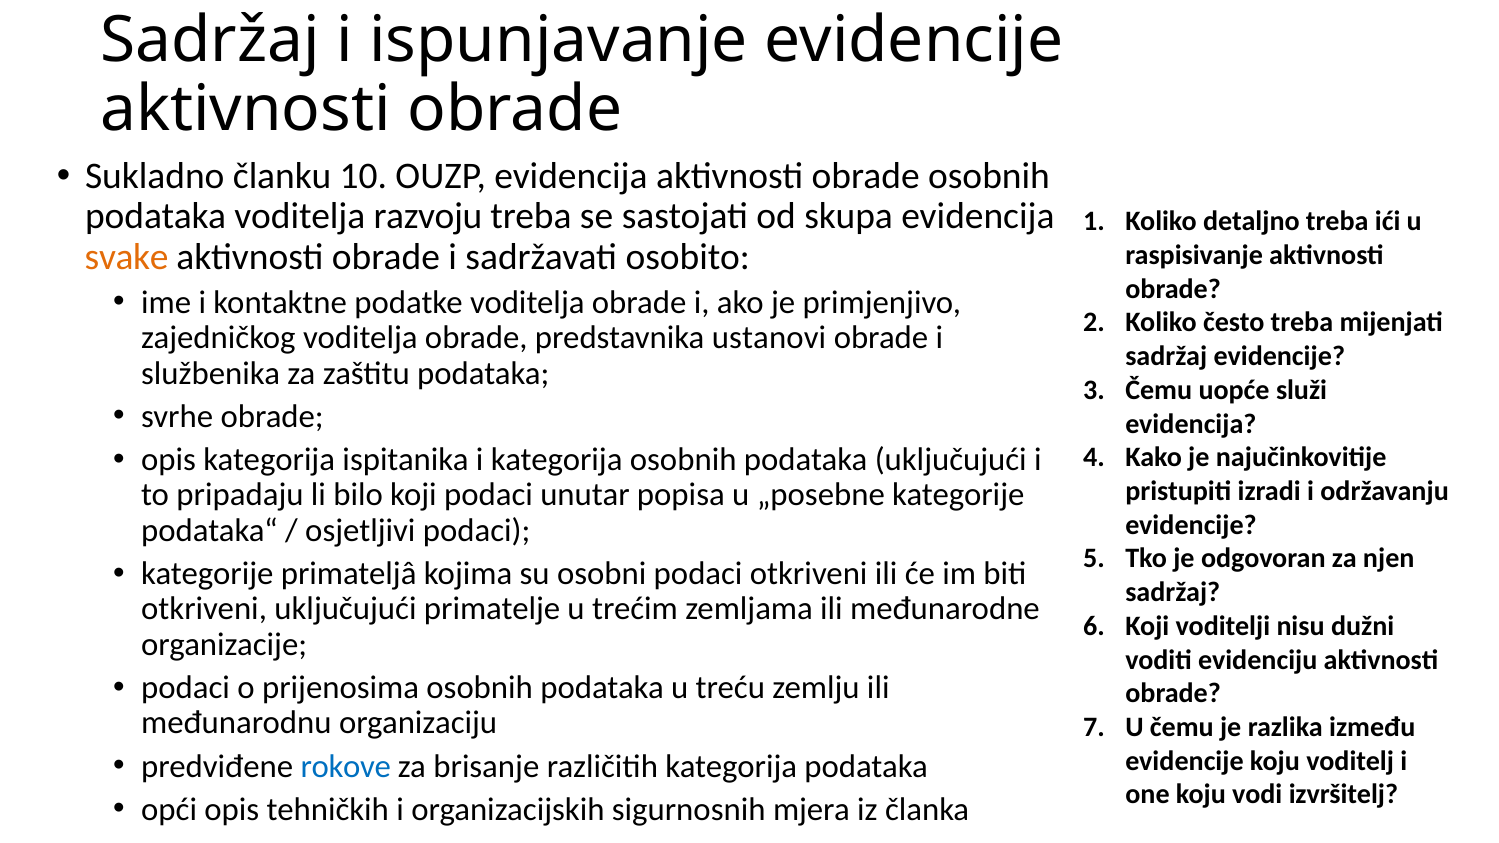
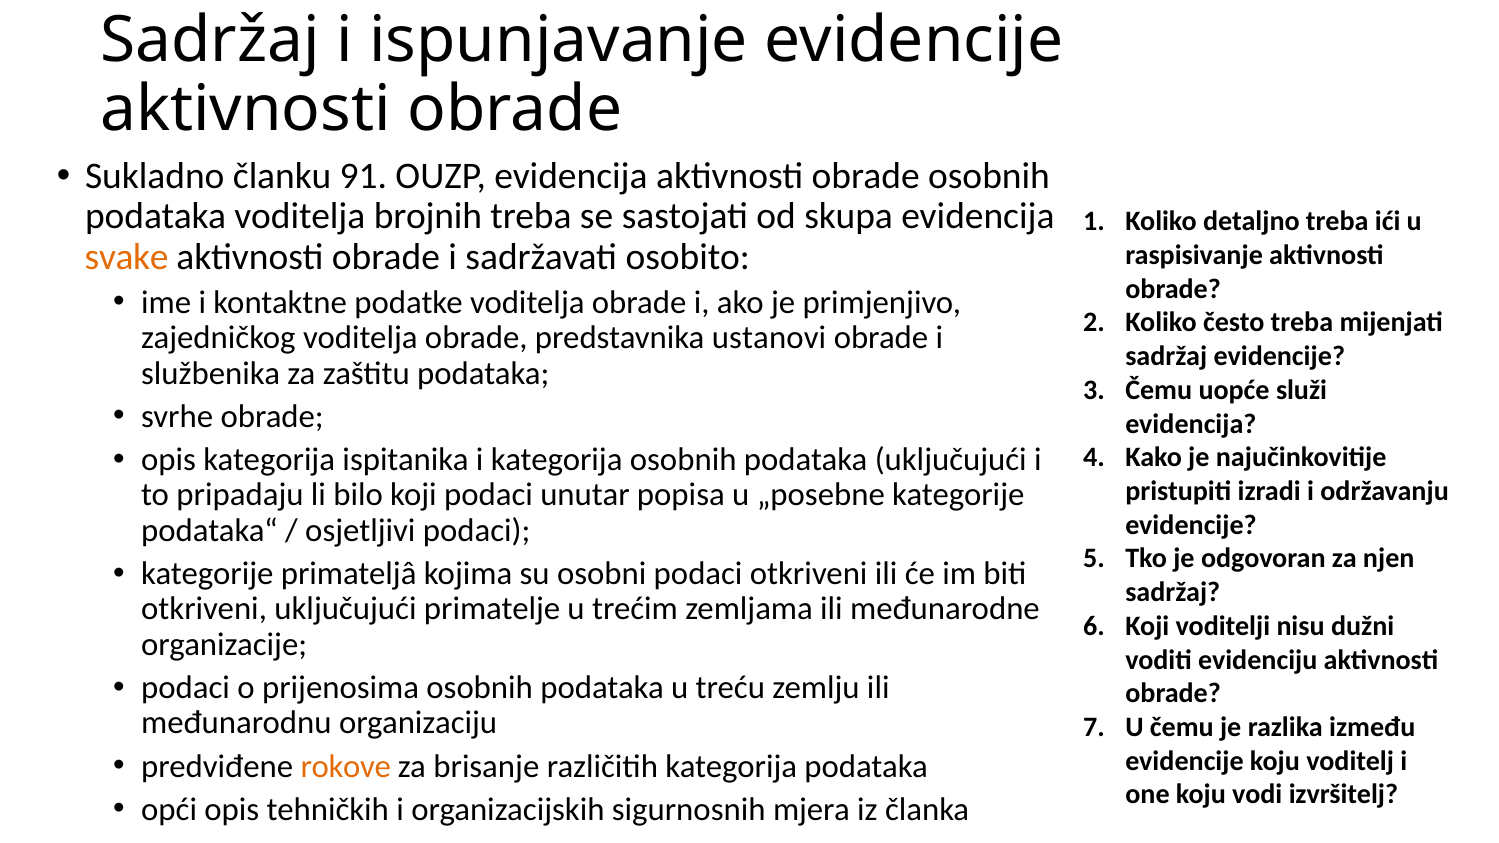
10: 10 -> 91 (363, 176)
razvoju: razvoju -> brojnih (428, 216)
rokove colour: blue -> orange (346, 766)
